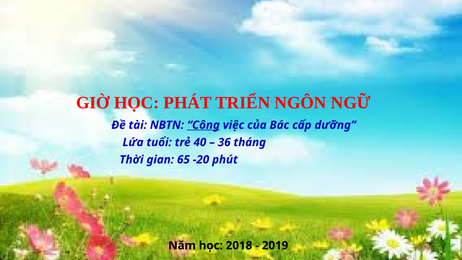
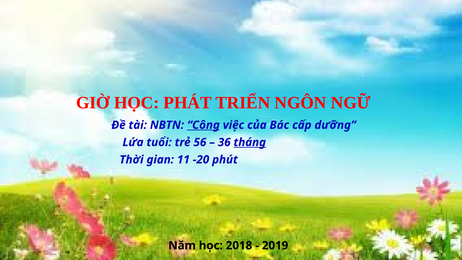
40: 40 -> 56 (200, 142)
tháng underline: none -> present (250, 142)
65: 65 -> 11 (183, 160)
